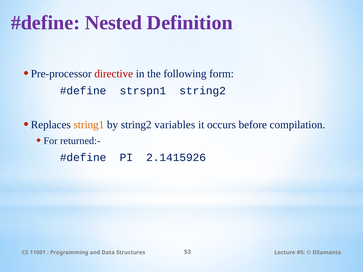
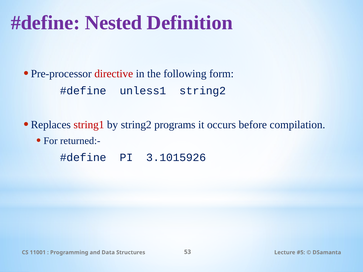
strspn1: strspn1 -> unless1 (143, 91)
string1 colour: orange -> red (89, 125)
variables: variables -> programs (175, 125)
2.1415926: 2.1415926 -> 3.1015926 (176, 157)
